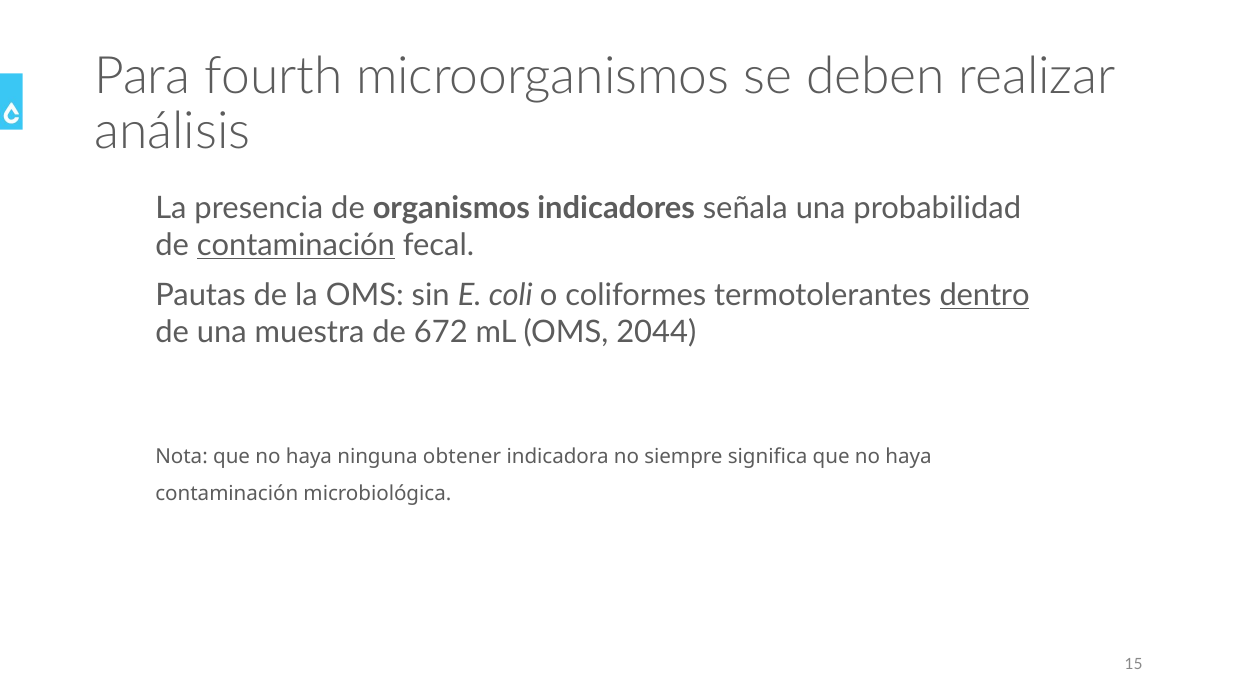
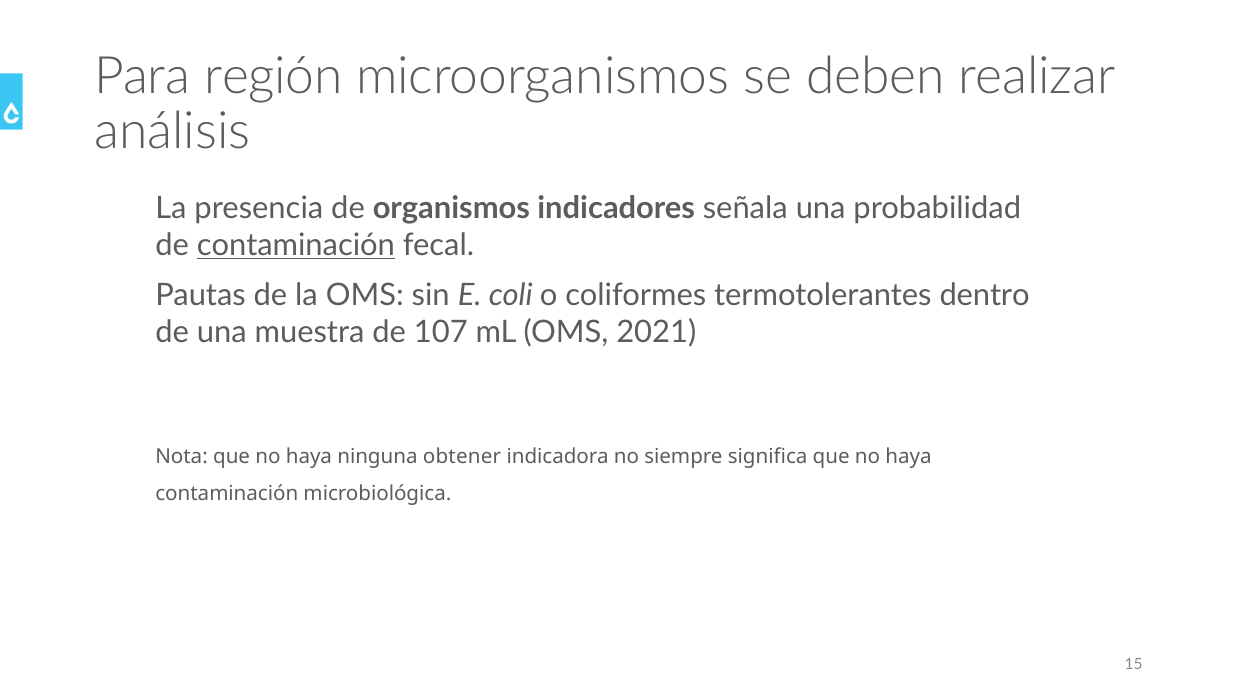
fourth: fourth -> región (274, 76)
dentro underline: present -> none (985, 295)
672: 672 -> 107 (441, 332)
2044: 2044 -> 2021 (656, 332)
